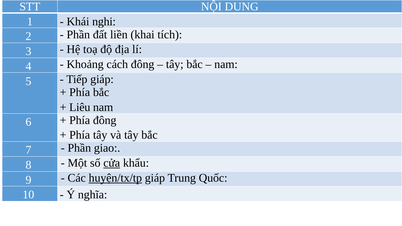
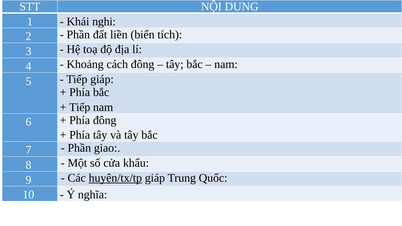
khai: khai -> biển (143, 34)
Liêu: Liêu -> Tiếp (80, 107)
cửa underline: present -> none (112, 163)
